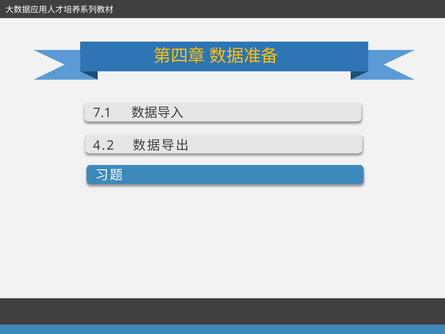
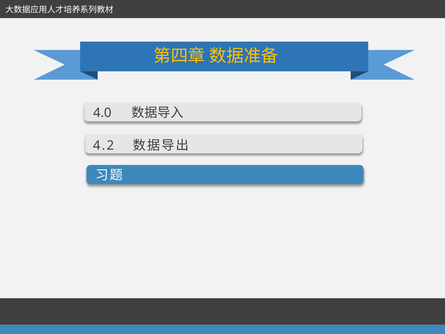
7.1: 7.1 -> 4.0 (102, 113)
